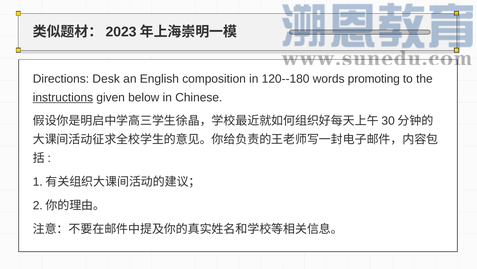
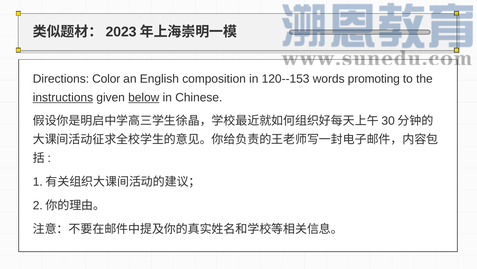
Desk: Desk -> Color (106, 79)
120--180: 120--180 -> 120--153 (286, 79)
below underline: none -> present (144, 97)
